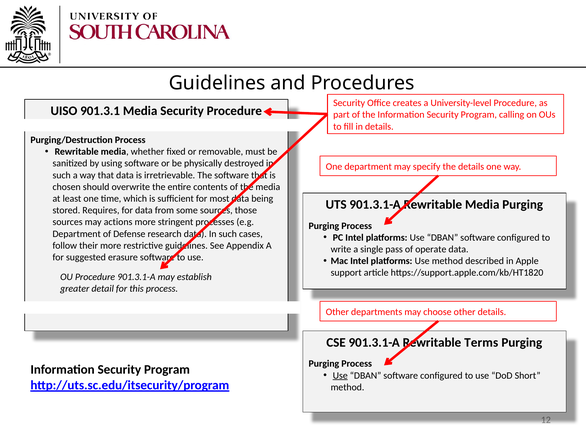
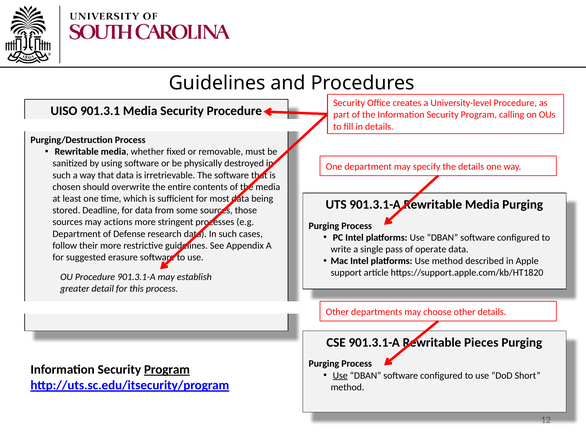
Requires: Requires -> Deadline (101, 210)
Terms: Terms -> Pieces (481, 342)
Program underline: none -> present (167, 369)
